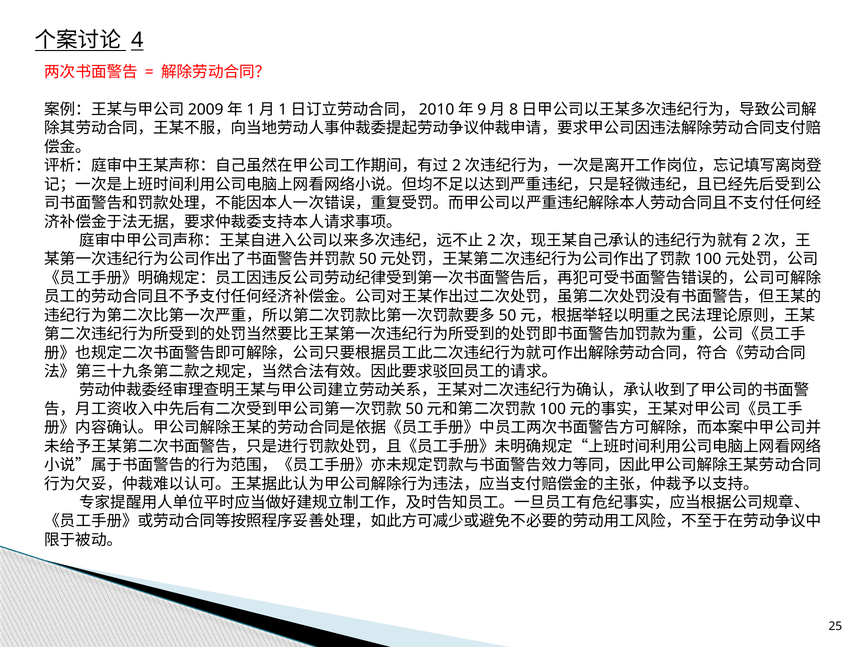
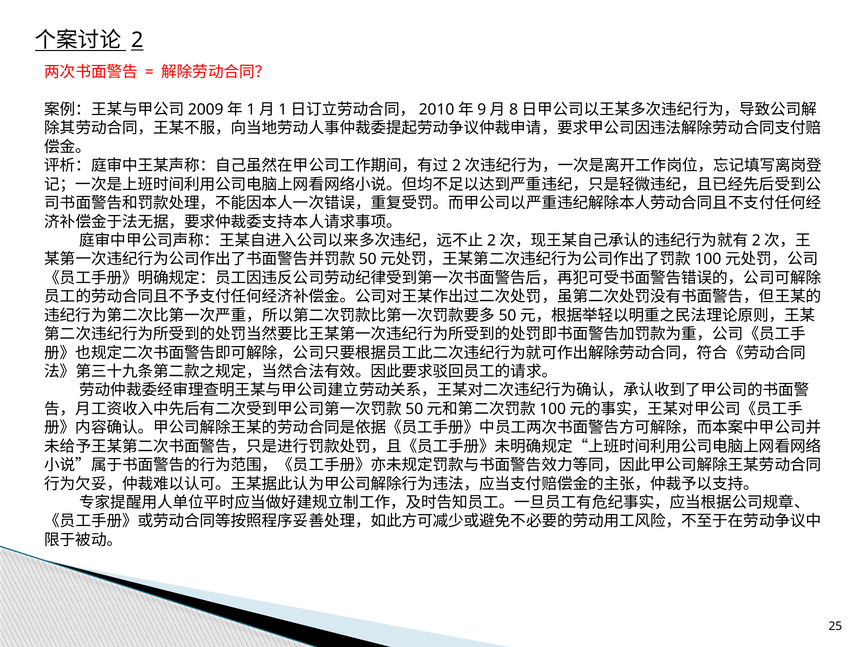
4: 4 -> 2 (137, 40)
